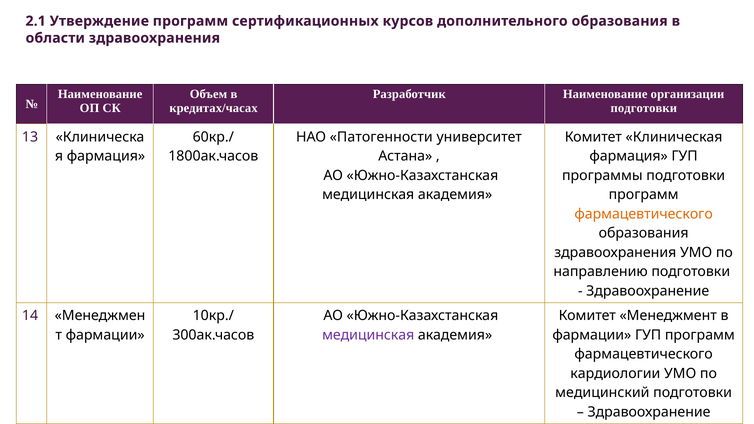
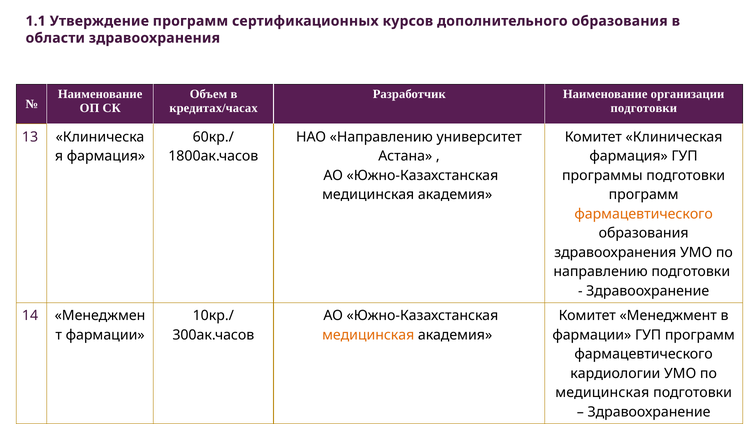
2.1: 2.1 -> 1.1 (36, 21)
НАО Патогенности: Патогенности -> Направлению (381, 137)
медицинская colour: purple -> orange (368, 335)
медицинский: медицинский -> медицинская (602, 393)
